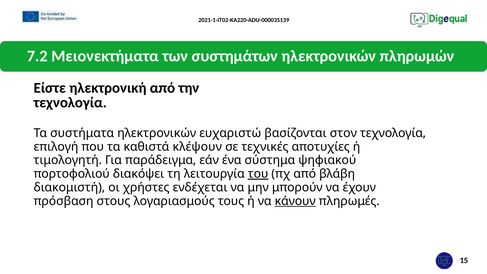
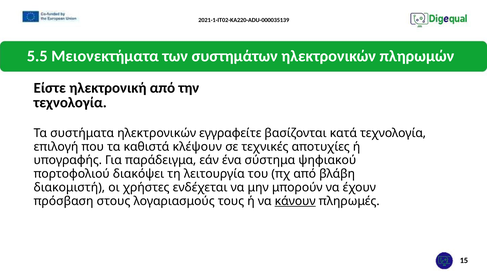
7.2: 7.2 -> 5.5 (37, 56)
ευχαριστώ: ευχαριστώ -> εγγραφείτε (230, 133)
στον: στον -> κατά (343, 133)
τιμολογητή: τιμολογητή -> υπογραφής (68, 160)
του underline: present -> none (258, 174)
